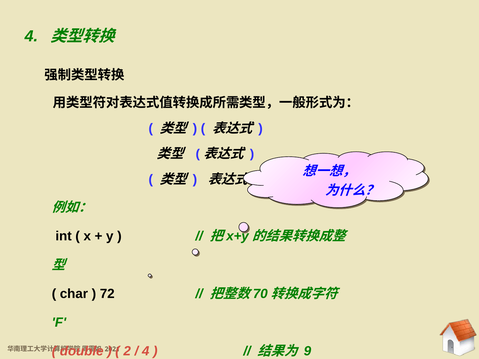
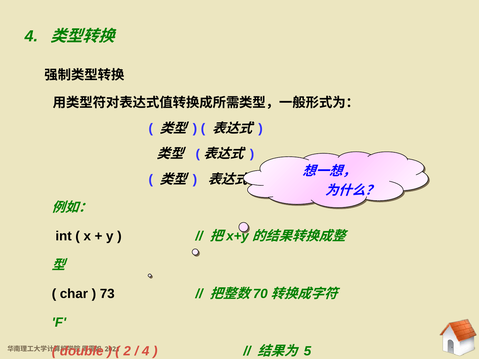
72: 72 -> 73 (107, 294)
9: 9 -> 5 (307, 351)
